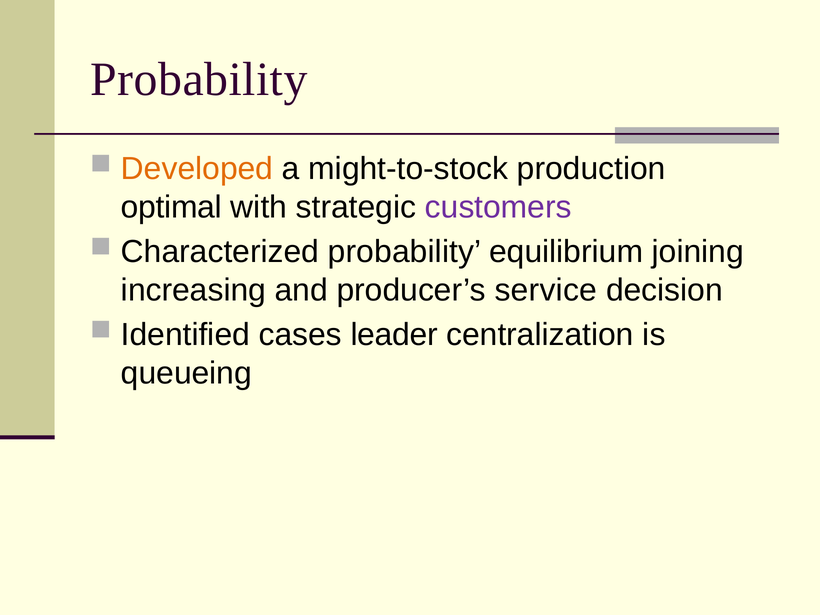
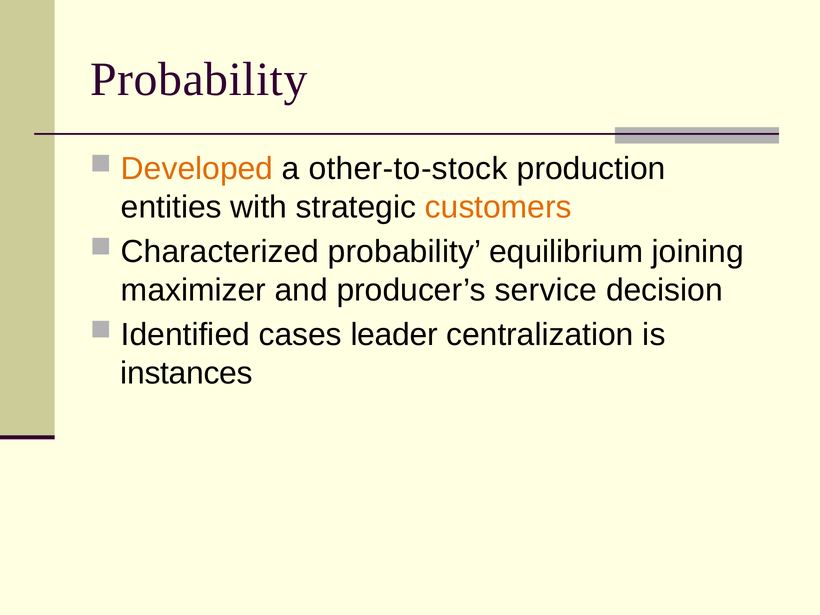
might-to-stock: might-to-stock -> other-to-stock (408, 169)
optimal: optimal -> entities (171, 207)
customers colour: purple -> orange (498, 207)
increasing: increasing -> maximizer (193, 290)
queueing: queueing -> instances (187, 373)
